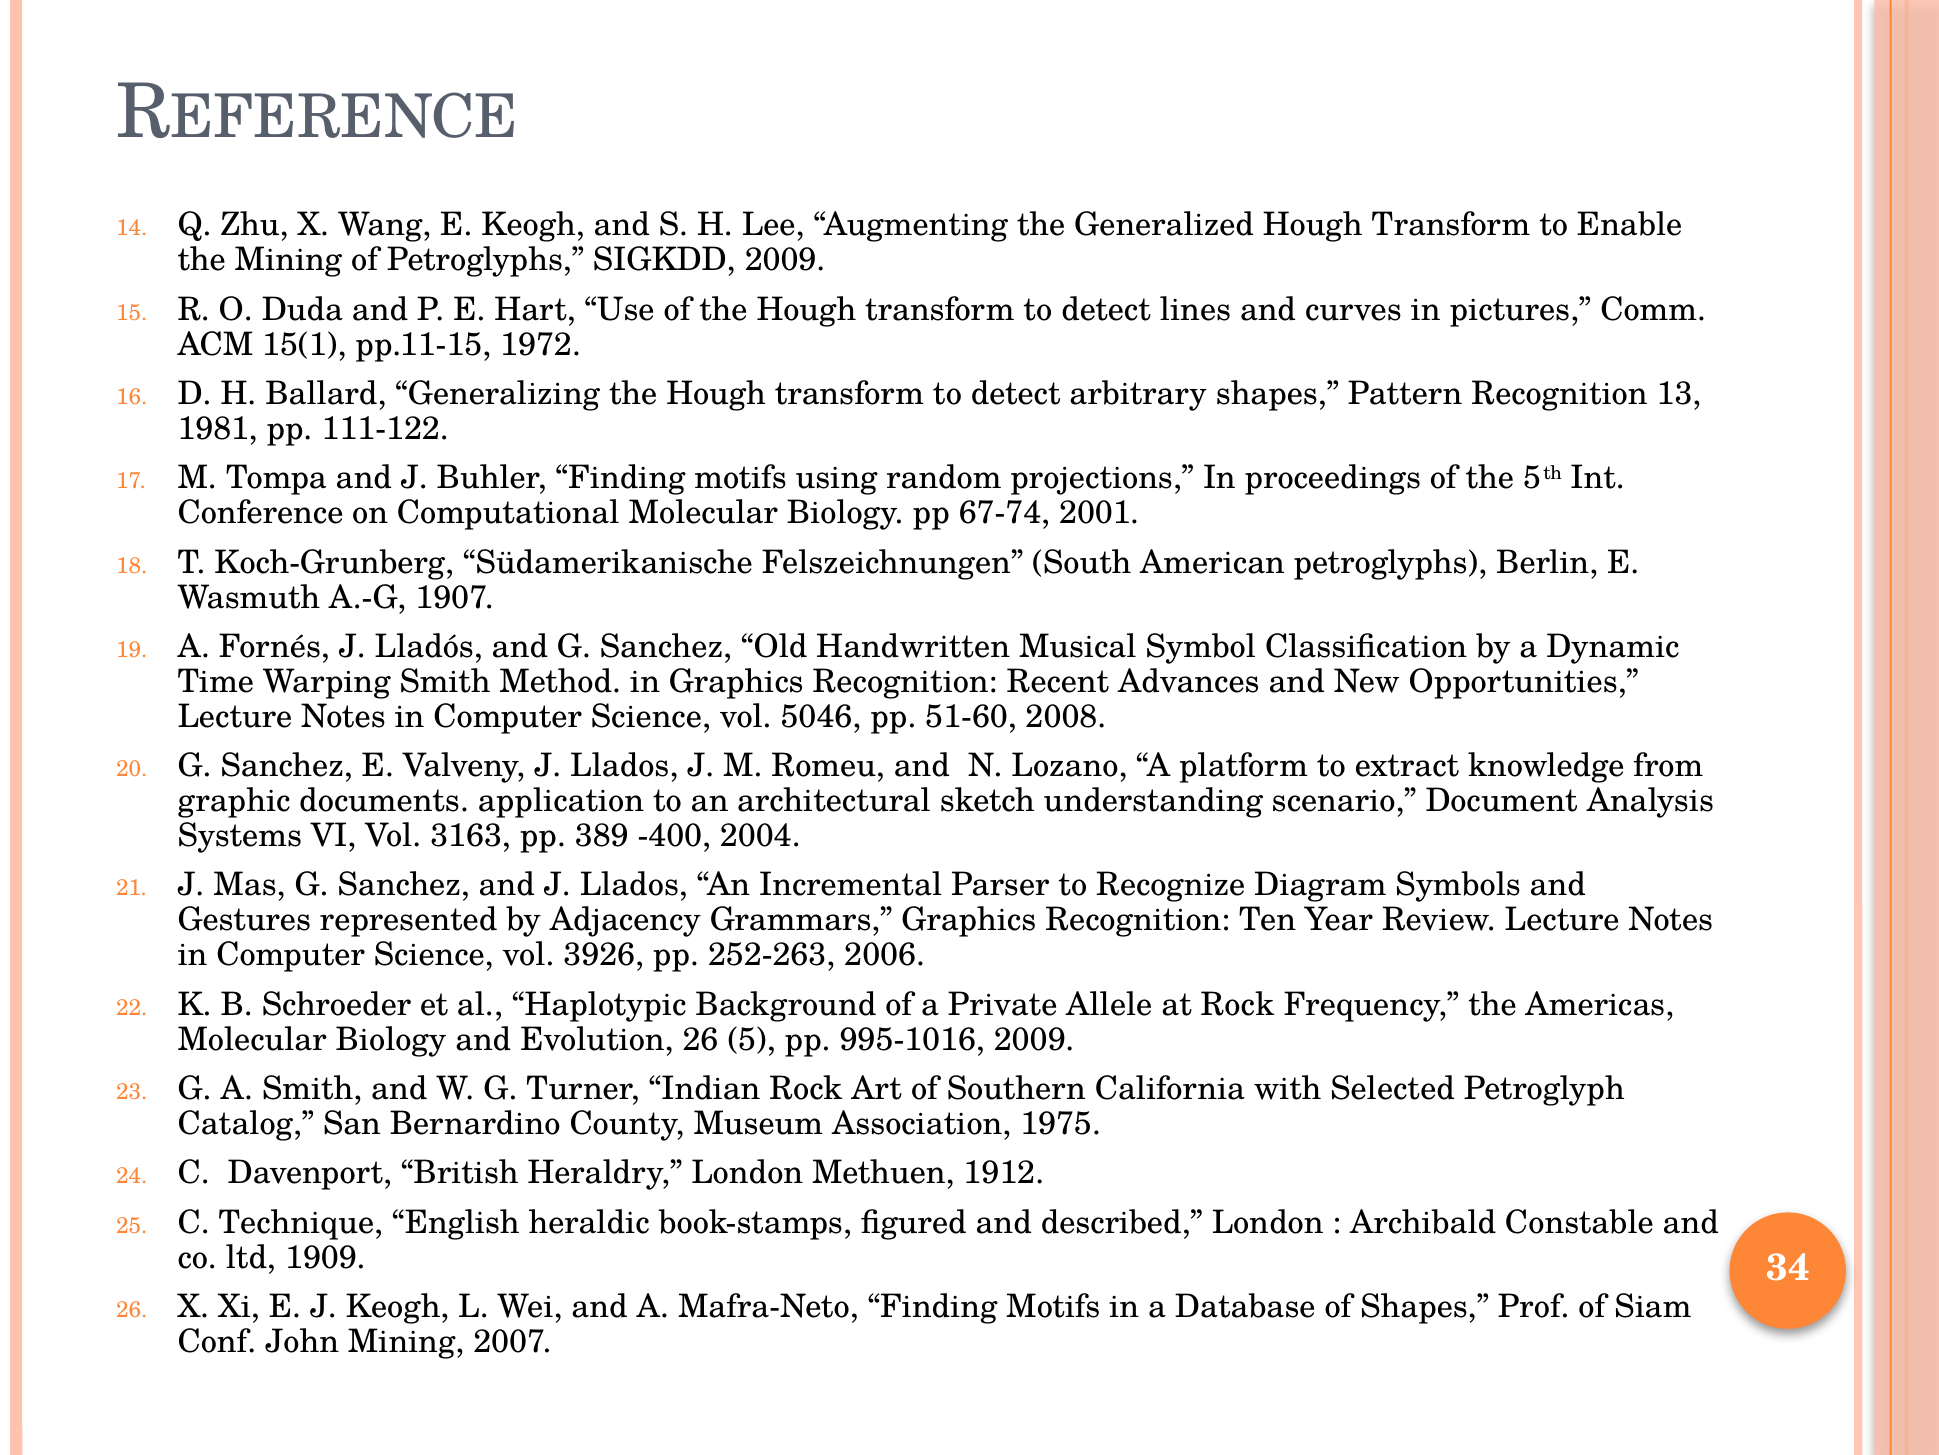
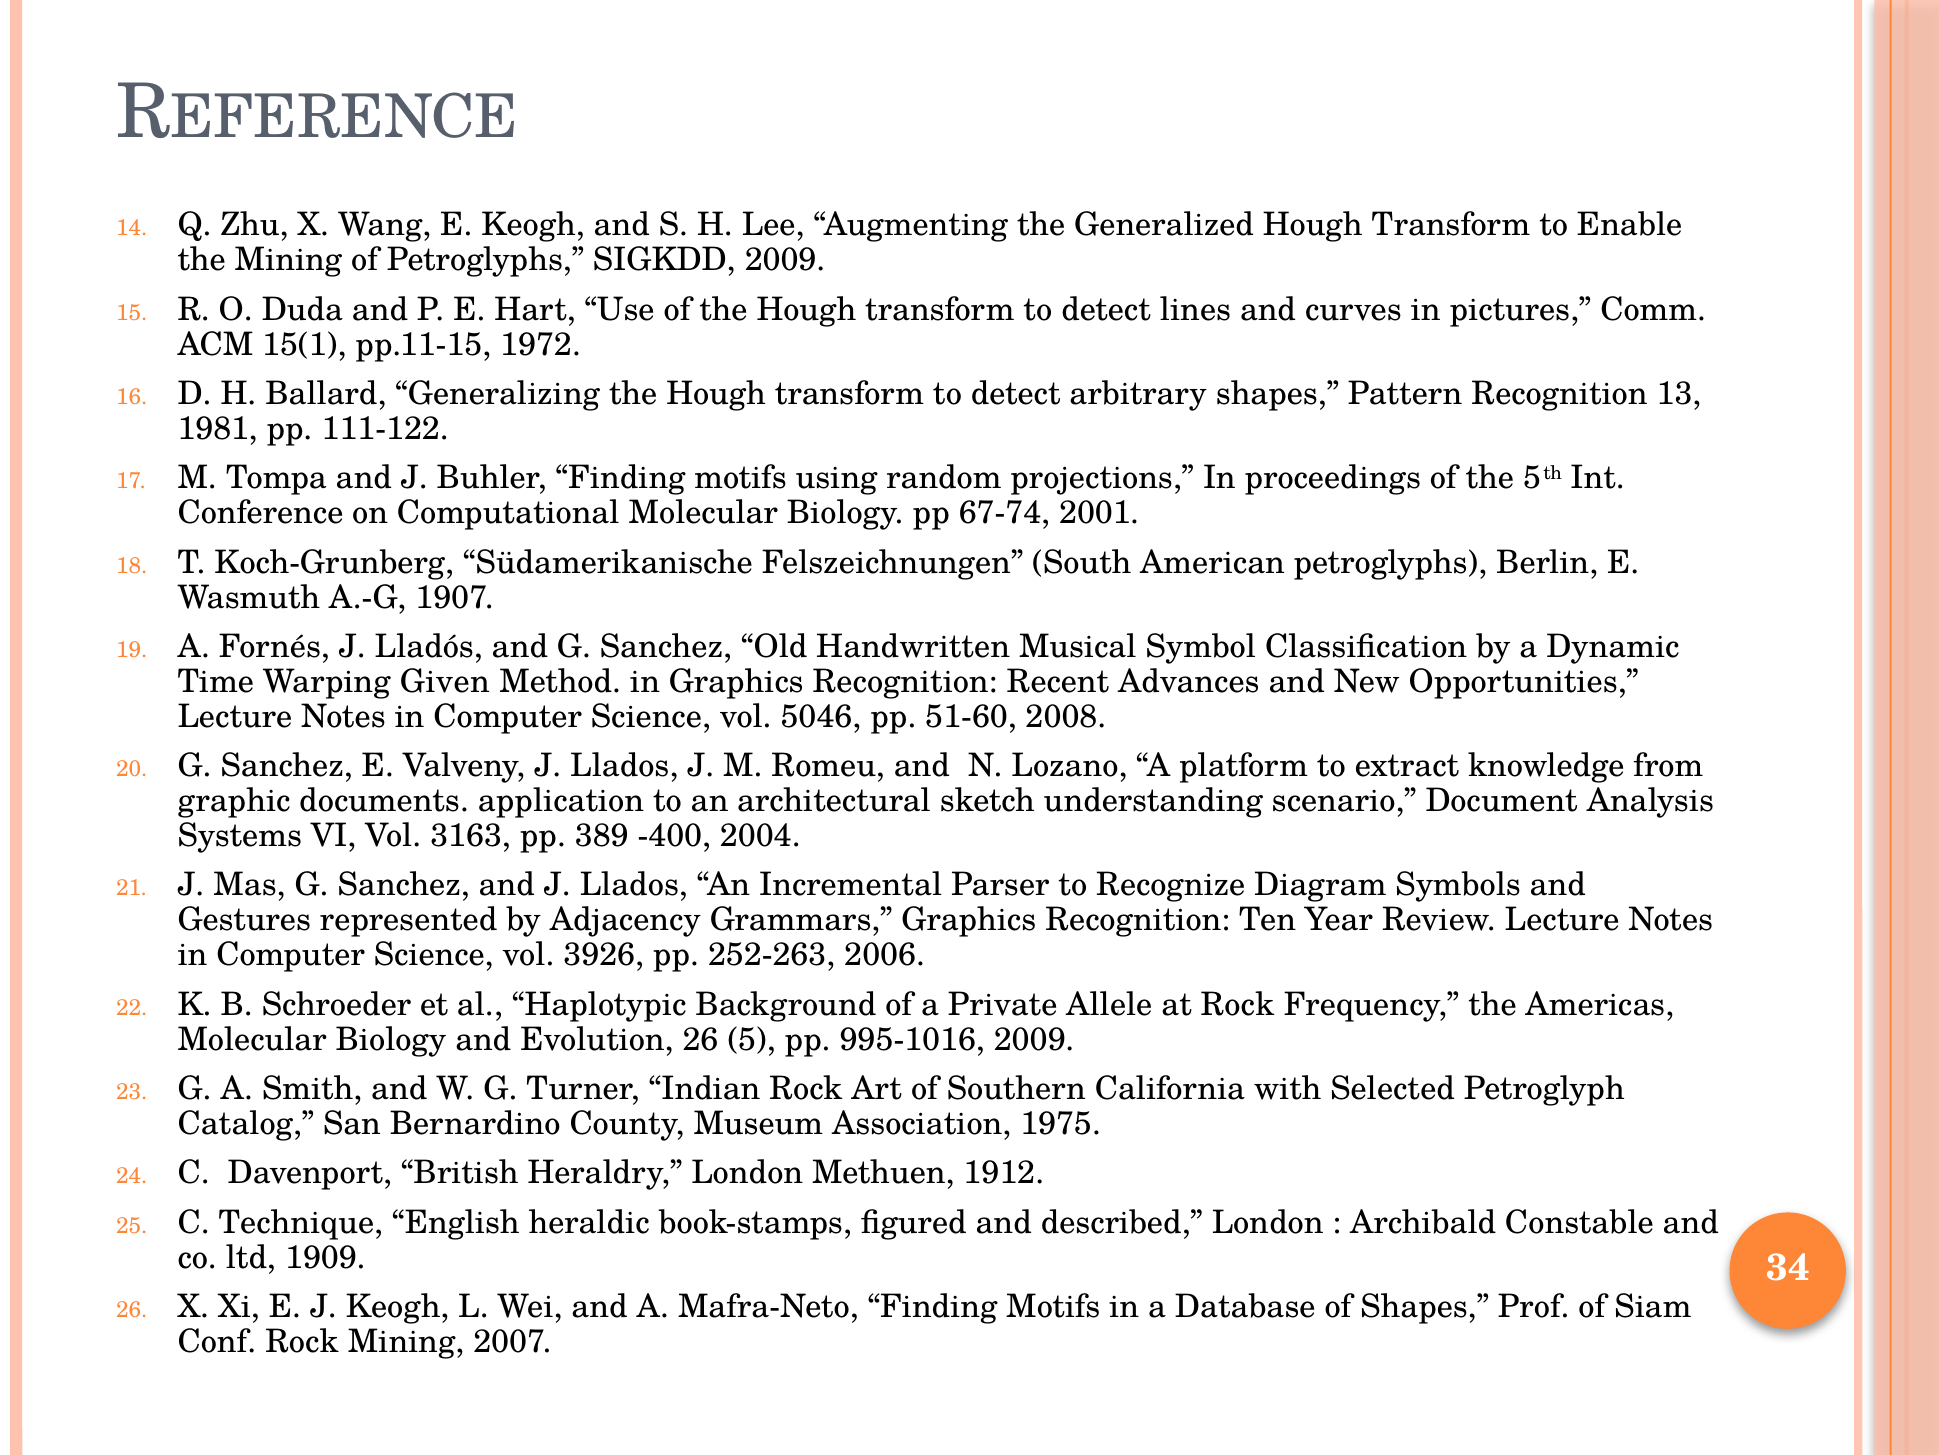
Warping Smith: Smith -> Given (445, 681)
Conf John: John -> Rock (302, 1341)
